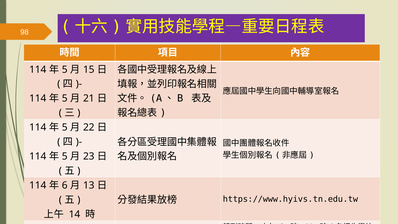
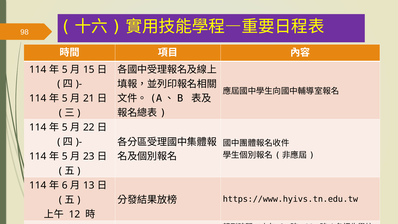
14: 14 -> 12 (74, 214)
